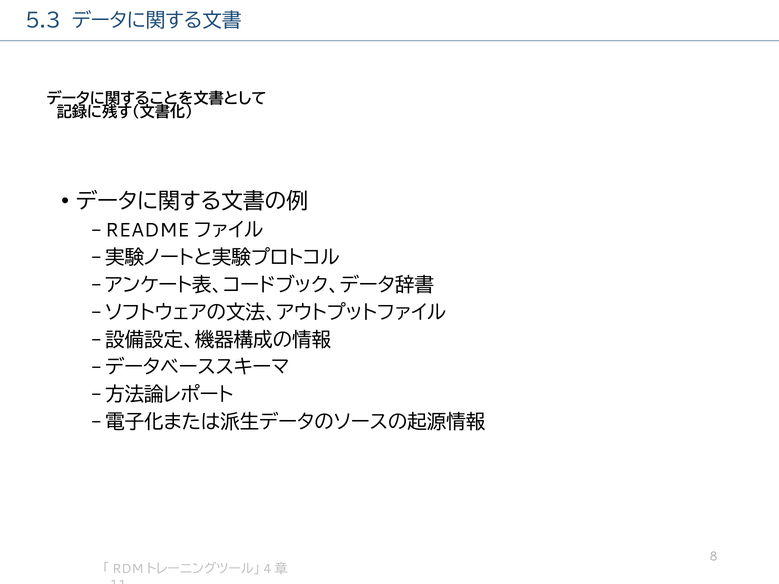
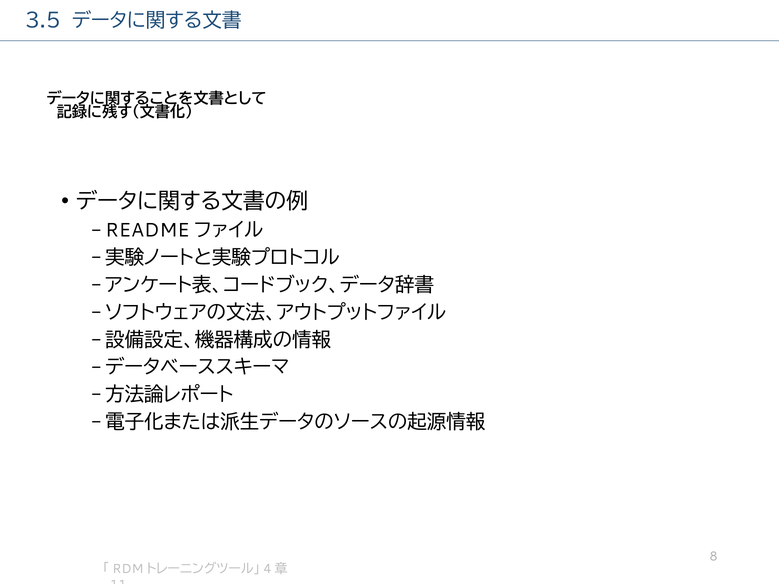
5.3: 5.3 -> 3.5 (43, 21)
